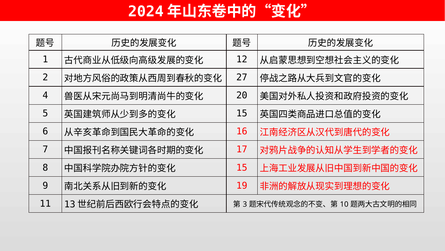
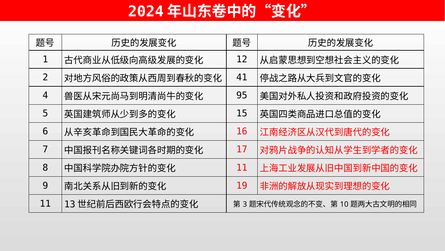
27: 27 -> 41 (242, 77)
20: 20 -> 95 (242, 95)
15: 15 -> 11 (242, 167)
